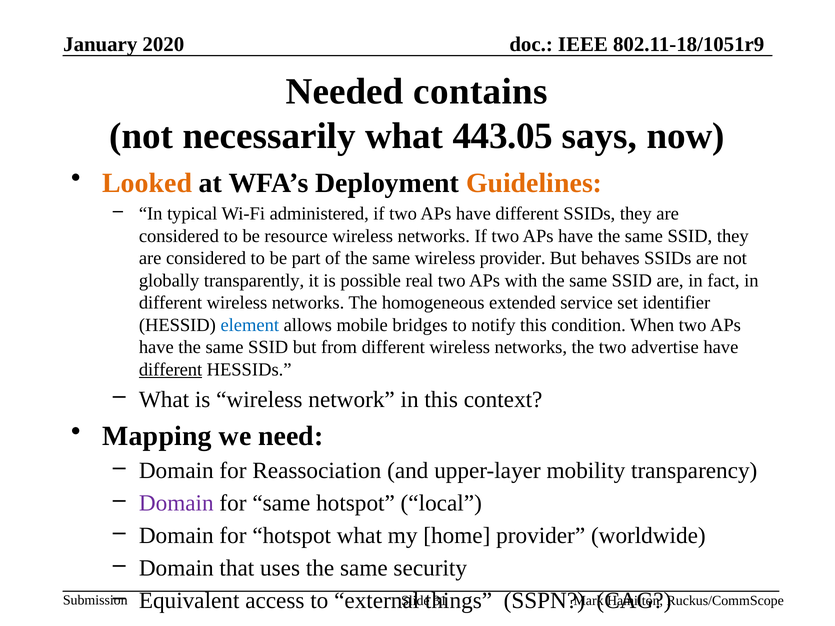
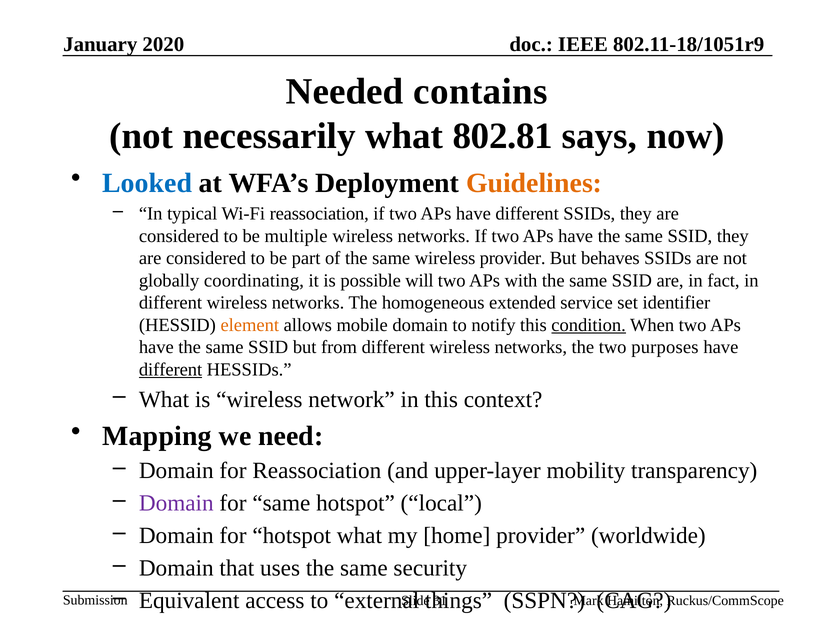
443.05: 443.05 -> 802.81 (503, 136)
Looked colour: orange -> blue (147, 183)
Wi-Fi administered: administered -> reassociation (319, 214)
resource: resource -> multiple (296, 236)
transparently: transparently -> coordinating (254, 281)
real: real -> will (419, 281)
element colour: blue -> orange (250, 325)
mobile bridges: bridges -> domain (420, 325)
condition underline: none -> present (589, 325)
advertise: advertise -> purposes (665, 347)
